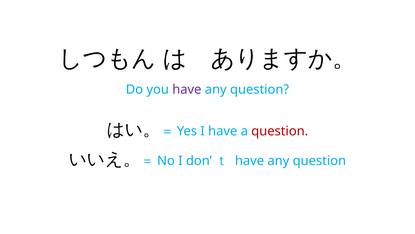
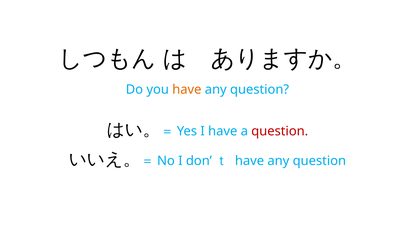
have colour: purple -> orange (187, 89)
